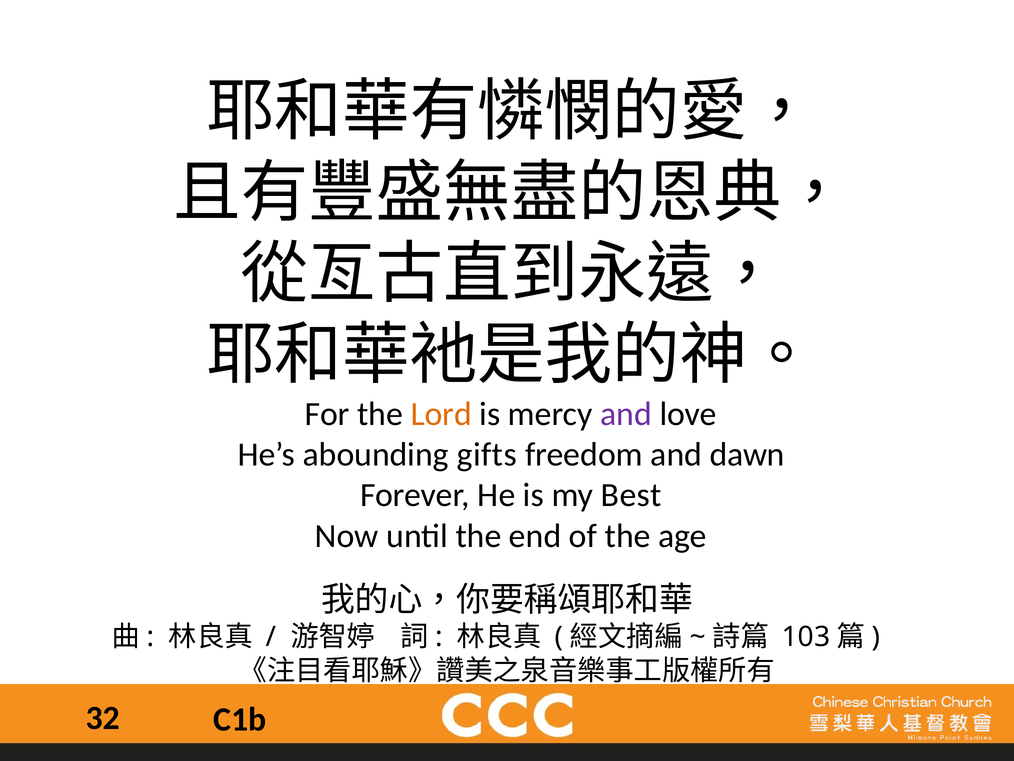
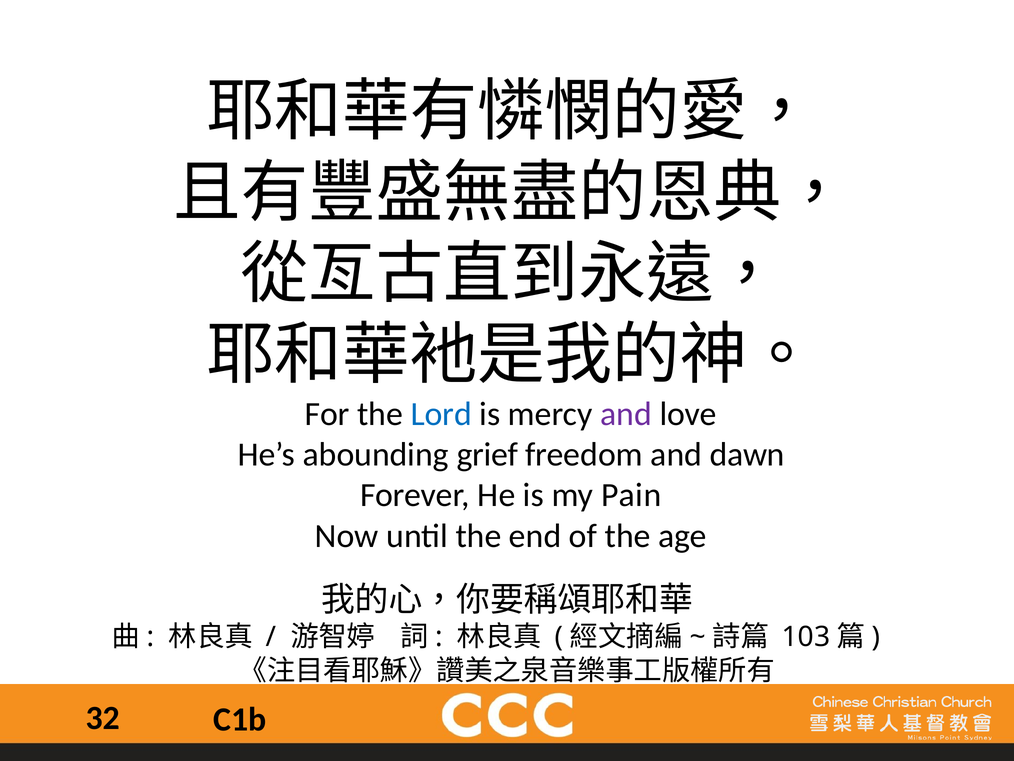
Lord colour: orange -> blue (441, 414)
gifts: gifts -> grief (487, 454)
Best: Best -> Pain (631, 495)
